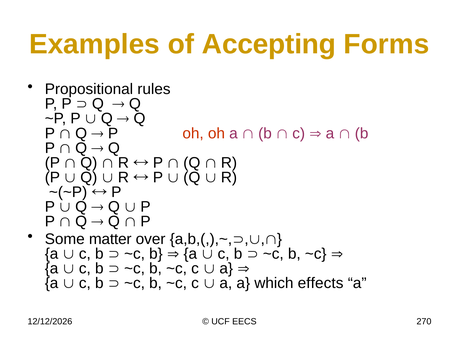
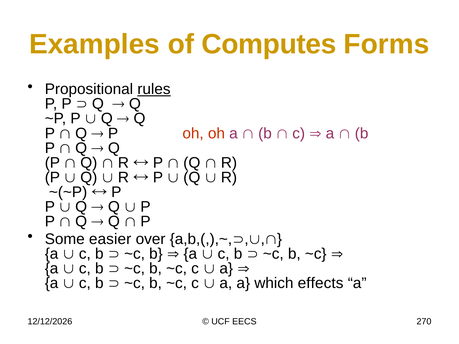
Accepting: Accepting -> Computes (269, 44)
rules underline: none -> present (154, 89)
matter: matter -> easier (110, 239)
